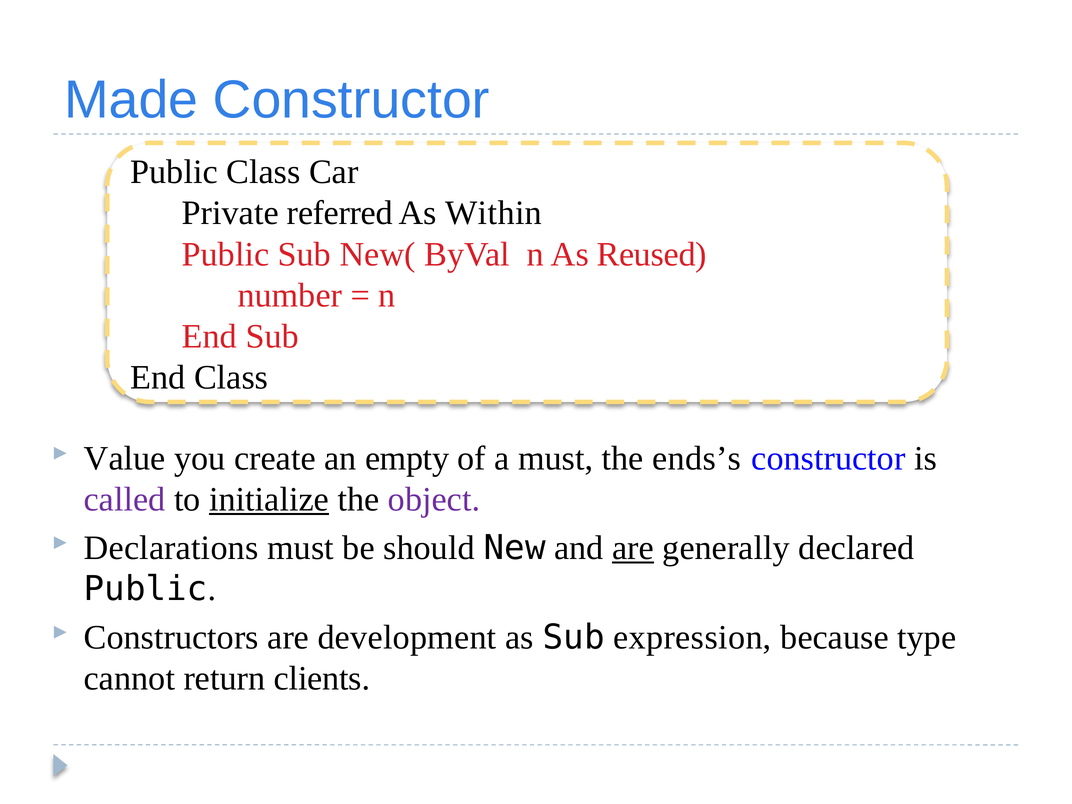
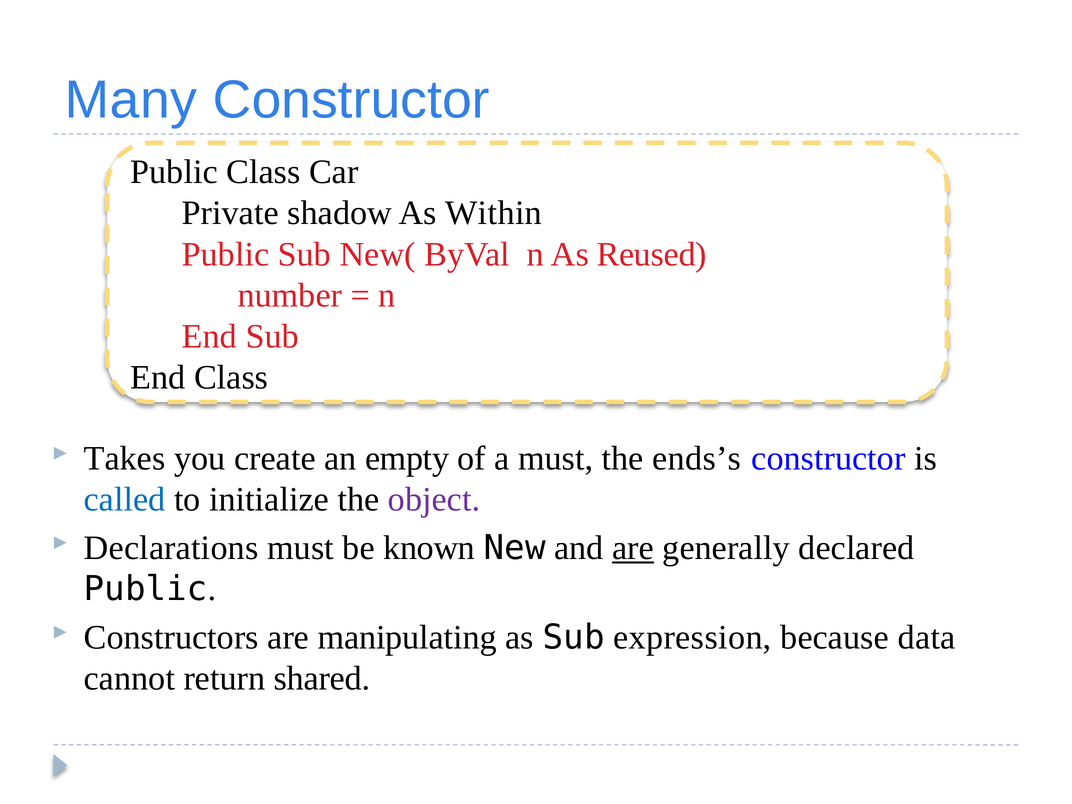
Made: Made -> Many (131, 100)
referred: referred -> shadow (340, 213)
Value: Value -> Takes (125, 458)
called colour: purple -> blue (125, 499)
initialize underline: present -> none (269, 499)
should: should -> known (429, 548)
development: development -> manipulating (407, 637)
type: type -> data (927, 637)
clients: clients -> shared (322, 678)
